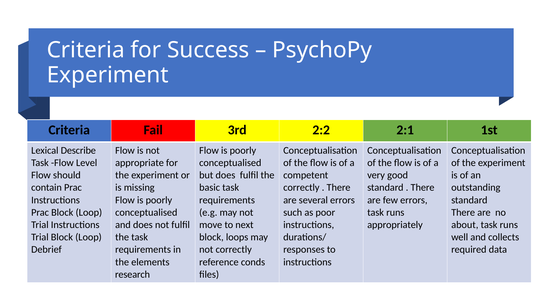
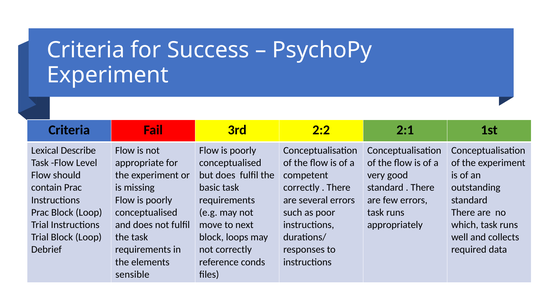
about: about -> which (465, 225)
research: research -> sensible (132, 274)
